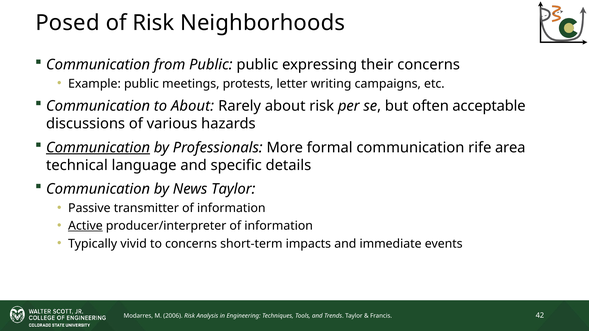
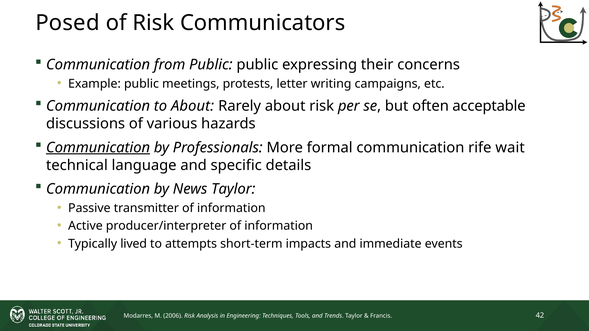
Neighborhoods: Neighborhoods -> Communicators (263, 23)
area: area -> wait (510, 148)
Active underline: present -> none (85, 226)
vivid: vivid -> lived (134, 244)
to concerns: concerns -> attempts (191, 244)
